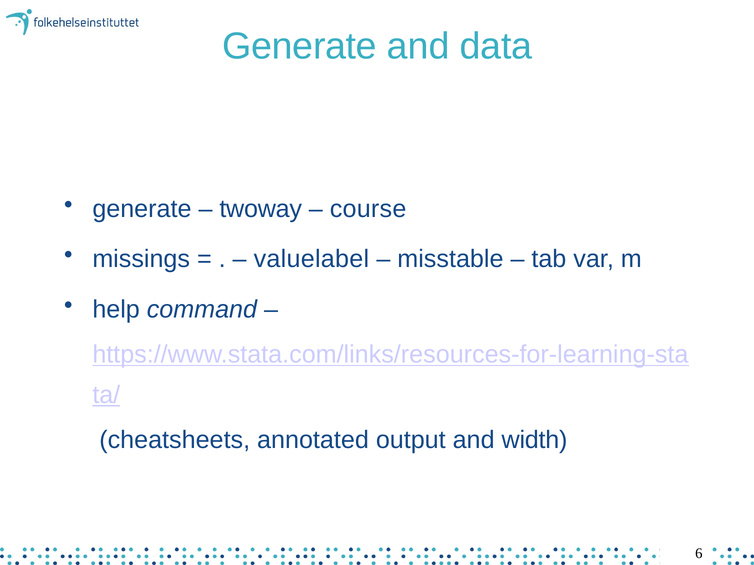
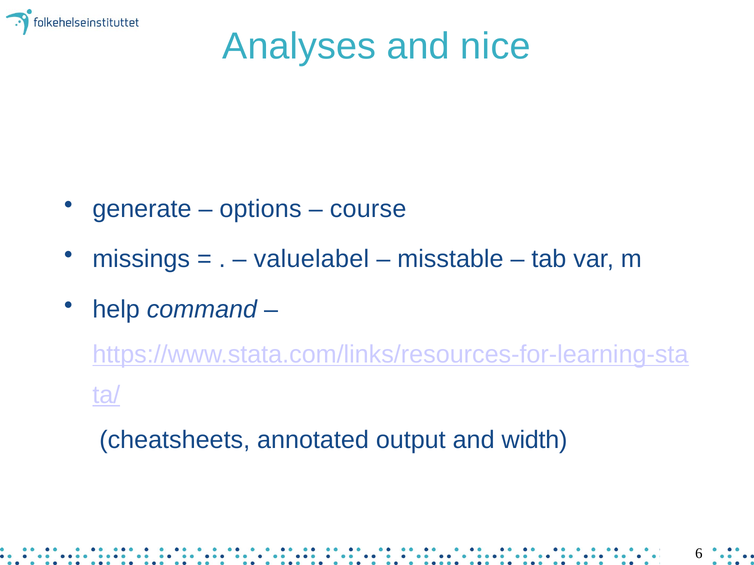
Generate: Generate -> Analyses (299, 47)
data: data -> nice (496, 47)
twoway: twoway -> options (260, 209)
